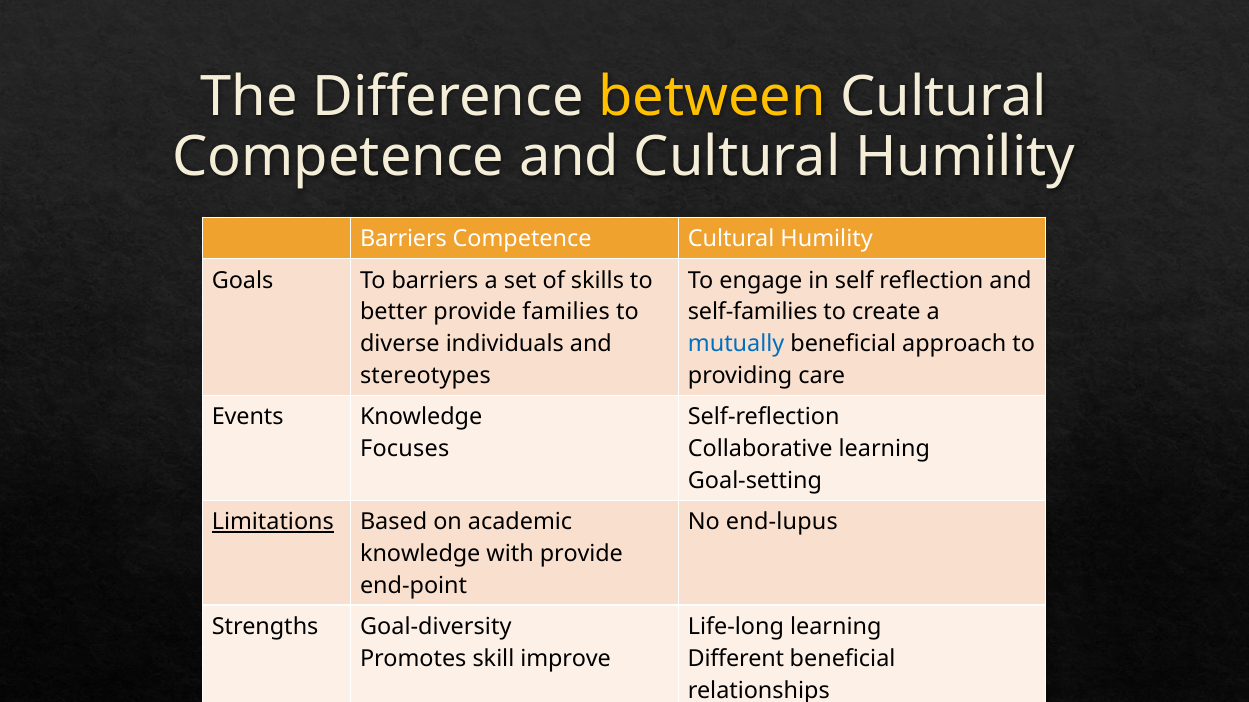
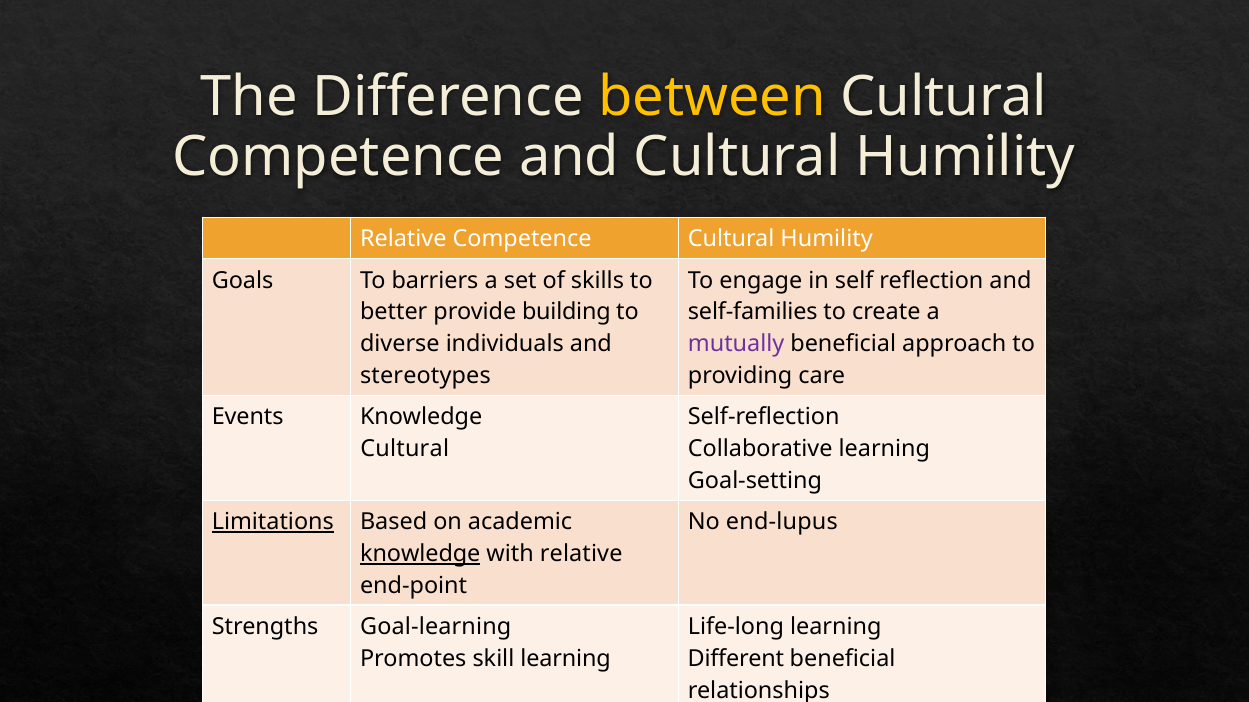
Barriers: Barriers -> Relative (403, 239)
families: families -> building (566, 312)
mutually colour: blue -> purple (736, 344)
Focuses: Focuses -> Cultural (405, 449)
knowledge underline: none -> present (420, 554)
with provide: provide -> relative (581, 554)
Goal-diversity: Goal-diversity -> Goal-learning (436, 627)
skill improve: improve -> learning (566, 659)
